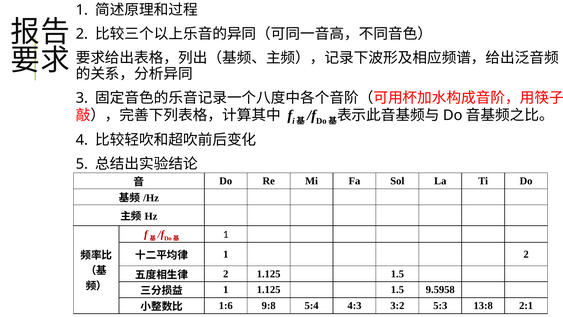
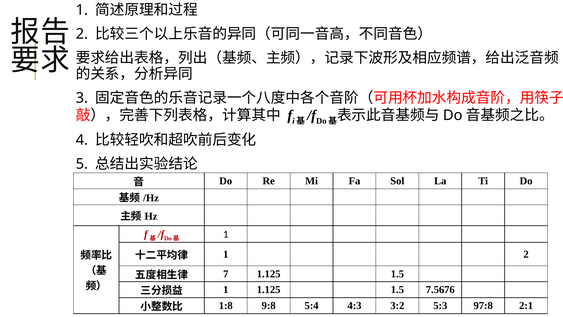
2: 2 -> 7 (226, 274)
9.5958: 9.5958 -> 7.5676 (440, 290)
1:6: 1:6 -> 1:8 (226, 305)
13:8: 13:8 -> 97:8 (483, 305)
